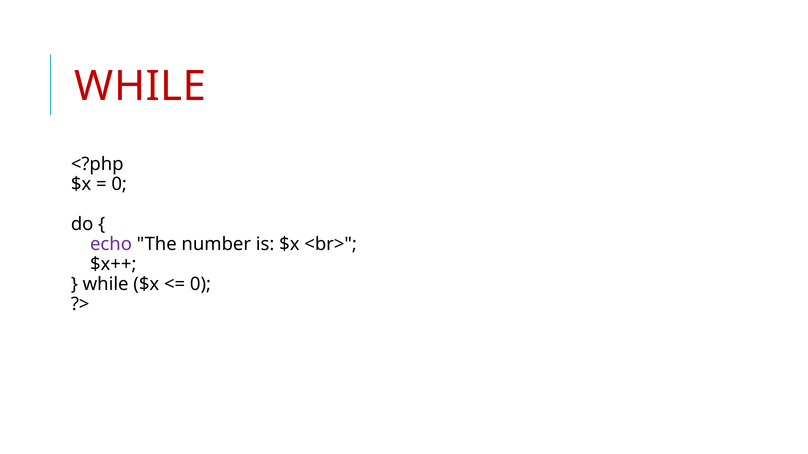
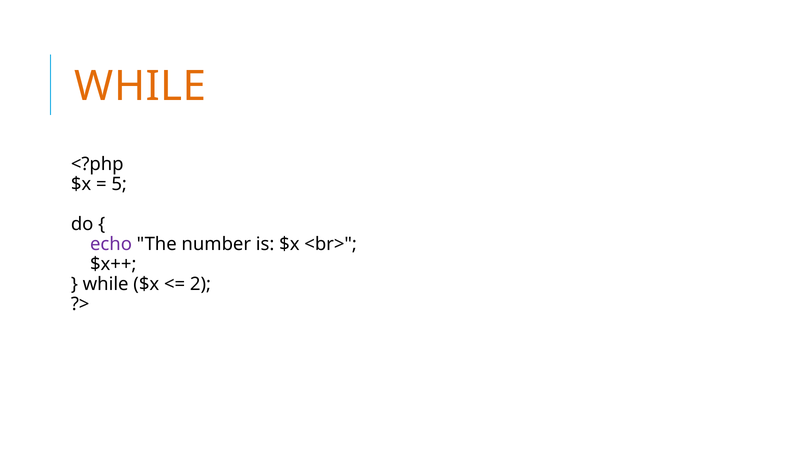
WHILE colour: red -> orange (140, 87)
0: 0 -> 5 (119, 184)
0: 0 -> 2 (200, 284)
